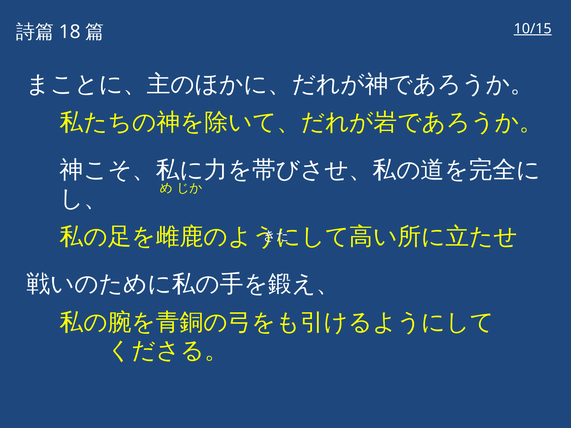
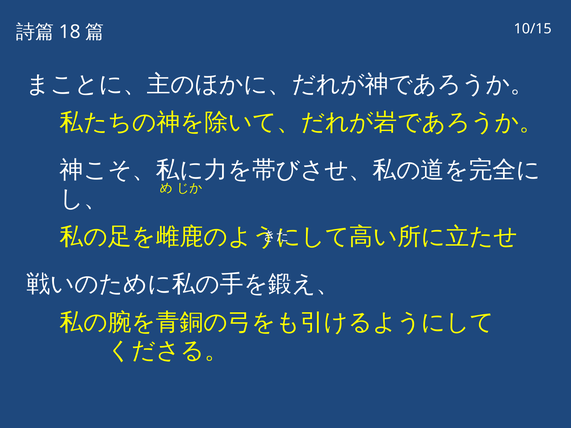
10/15 underline: present -> none (533, 29)
